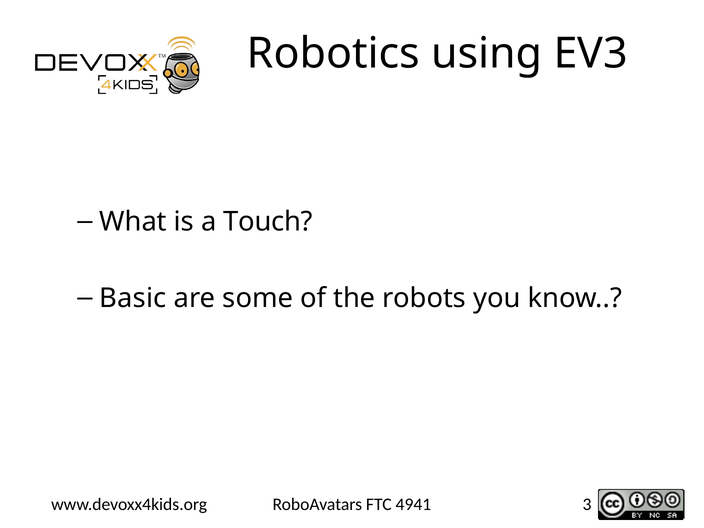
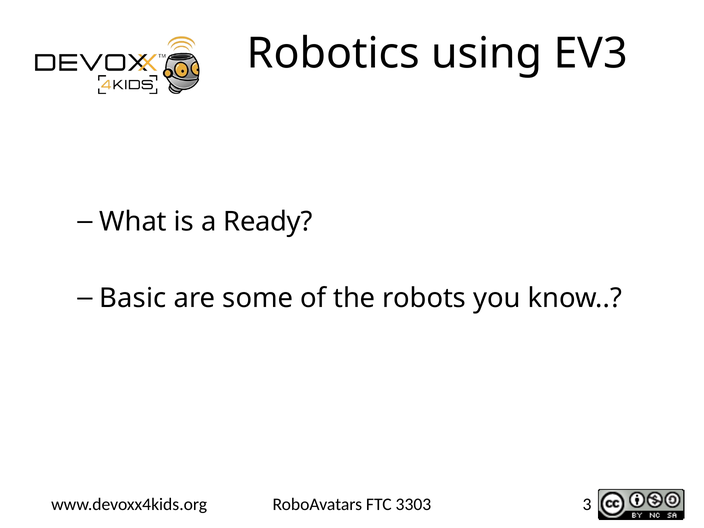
Touch: Touch -> Ready (268, 222)
4941: 4941 -> 3303 (413, 505)
